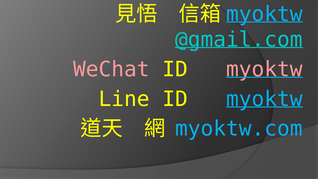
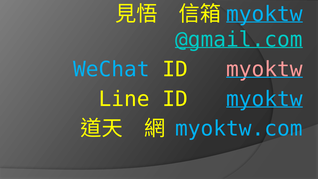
WeChat colour: pink -> light blue (111, 69)
